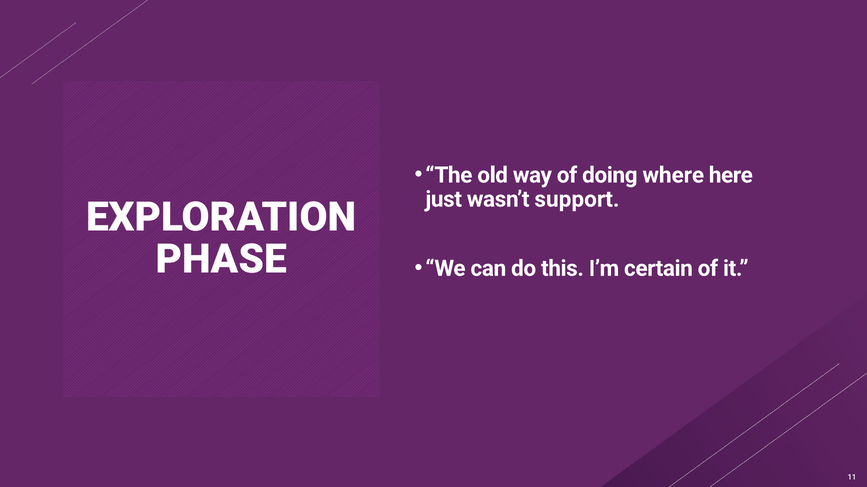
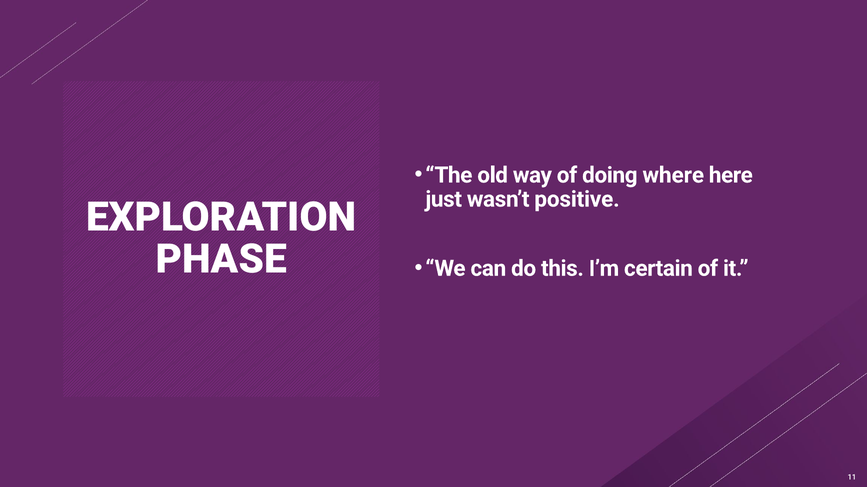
support: support -> positive (577, 199)
